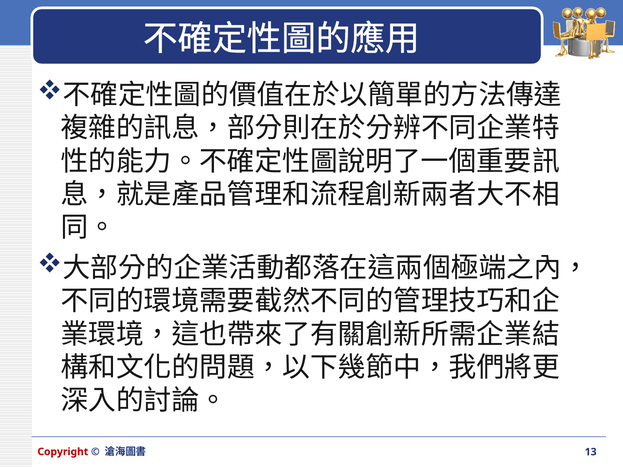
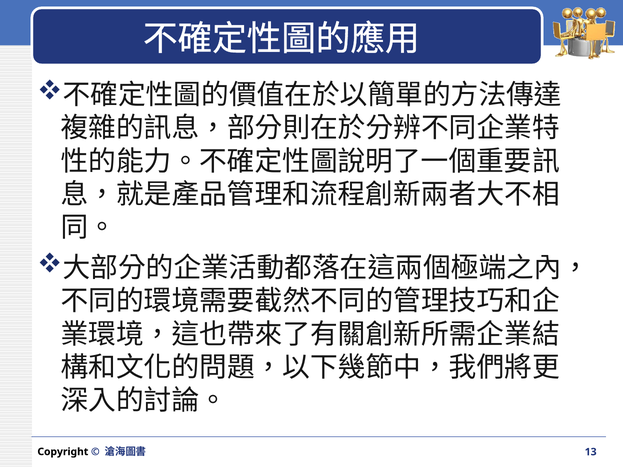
Copyright colour: red -> black (63, 452)
